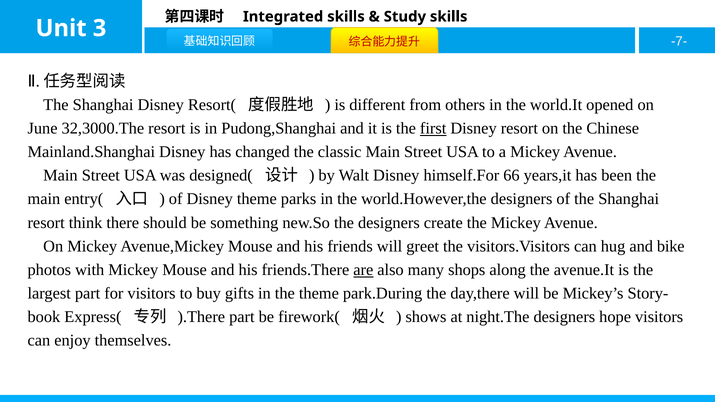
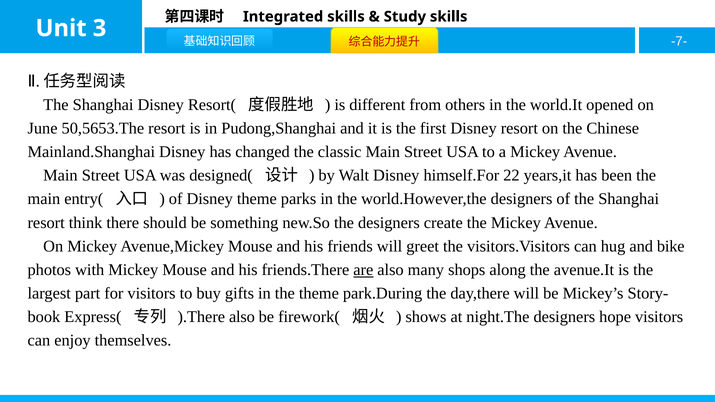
32,3000.The: 32,3000.The -> 50,5653.The (103, 128)
first underline: present -> none (433, 128)
66: 66 -> 22 (511, 176)
).There part: part -> also (242, 317)
